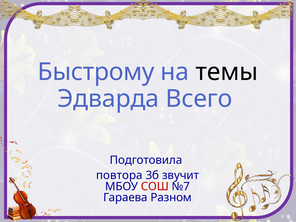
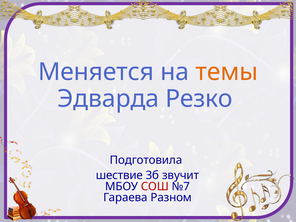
Быстрому: Быстрому -> Меняется (96, 72)
темы colour: black -> orange (227, 72)
Всего: Всего -> Резко (199, 99)
повтора: повтора -> шествие (119, 175)
